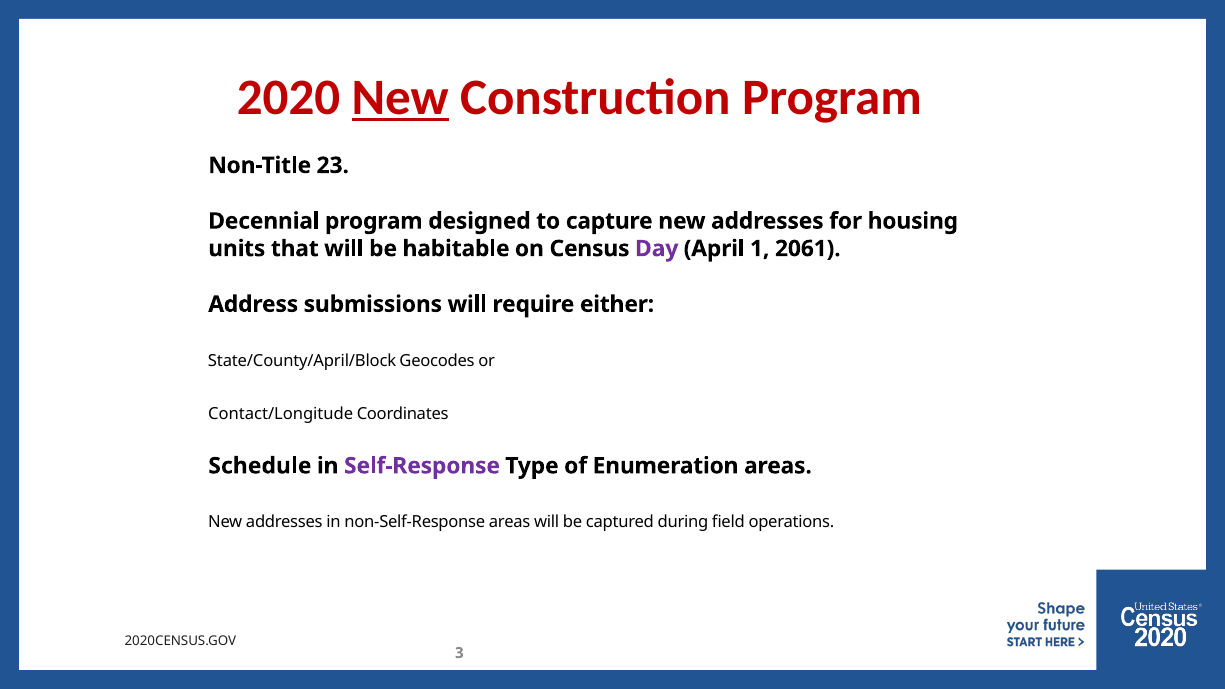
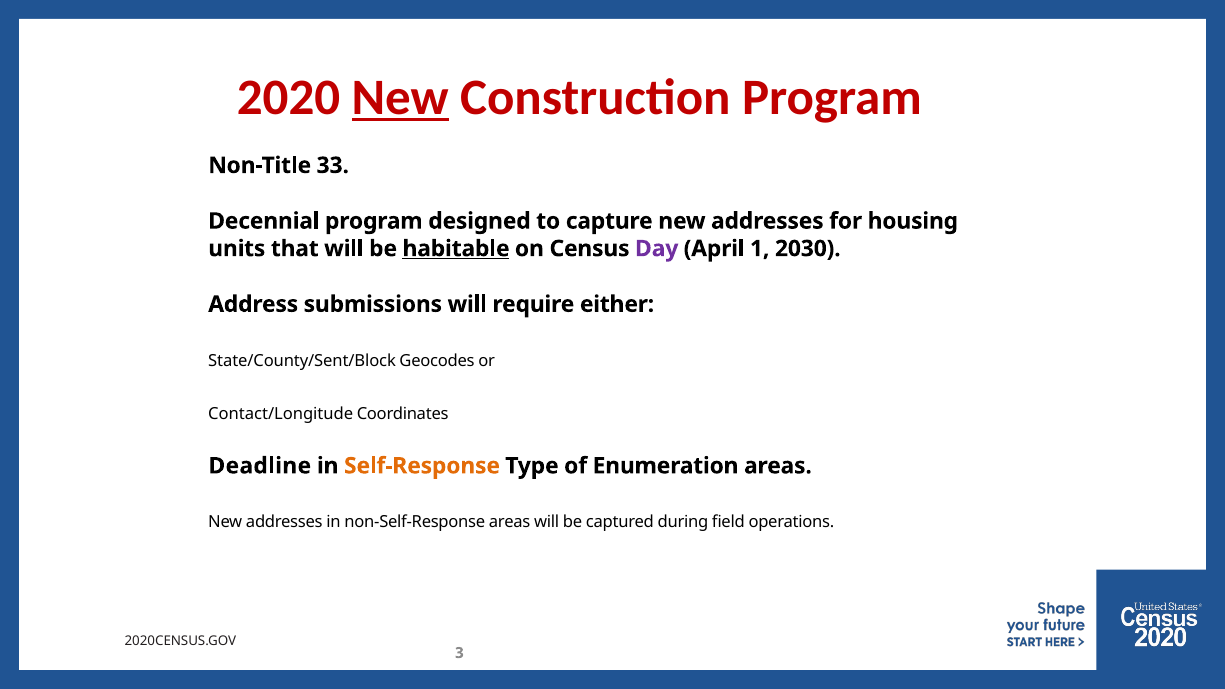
23: 23 -> 33 (333, 165)
habitable underline: none -> present (456, 249)
2061: 2061 -> 2030 (808, 249)
State/County/April/Block: State/County/April/Block -> State/County/Sent/Block (302, 361)
Schedule: Schedule -> Deadline (260, 466)
Self-Response colour: purple -> orange (422, 466)
